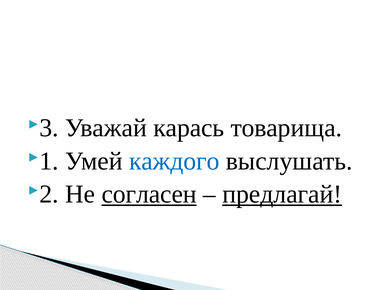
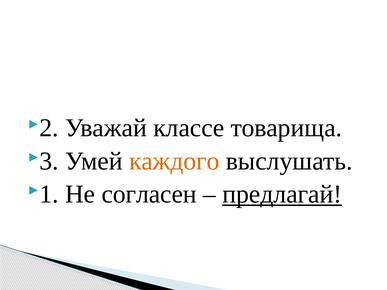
3: 3 -> 2 (49, 128)
карась: карась -> классе (189, 128)
1: 1 -> 3 (49, 161)
каждого colour: blue -> orange (174, 161)
2: 2 -> 1 (49, 194)
согласен underline: present -> none (149, 194)
